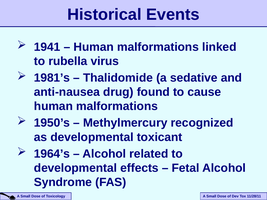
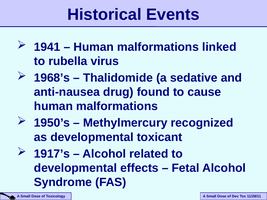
1981’s: 1981’s -> 1968’s (52, 78)
1964’s: 1964’s -> 1917’s (52, 154)
